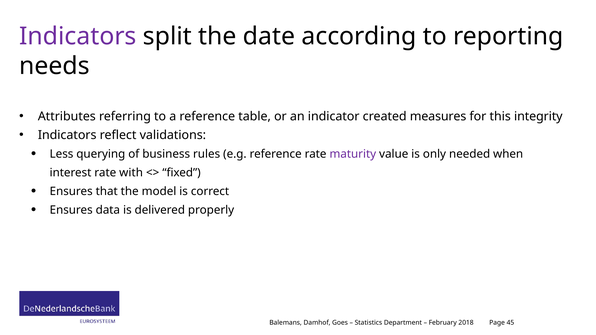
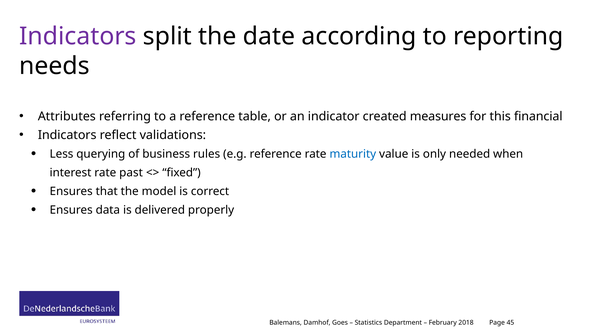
integrity: integrity -> financial (538, 117)
maturity colour: purple -> blue (353, 154)
with: with -> past (131, 173)
